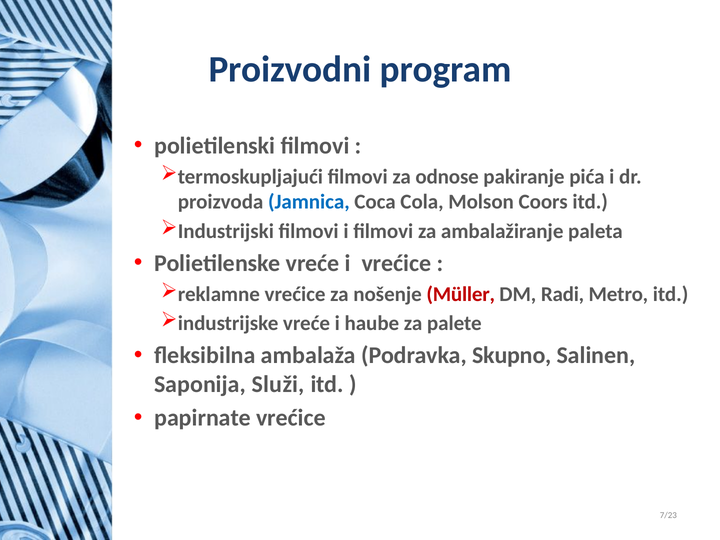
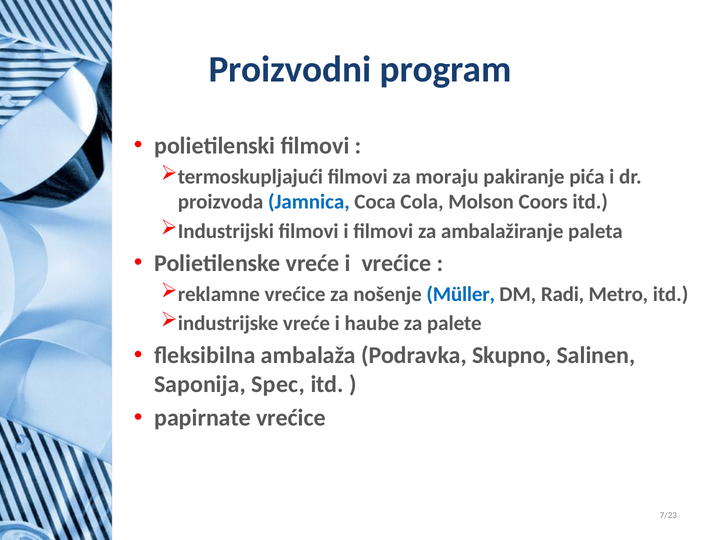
odnose: odnose -> moraju (447, 177)
Müller colour: red -> blue (461, 294)
Služi: Služi -> Spec (278, 384)
